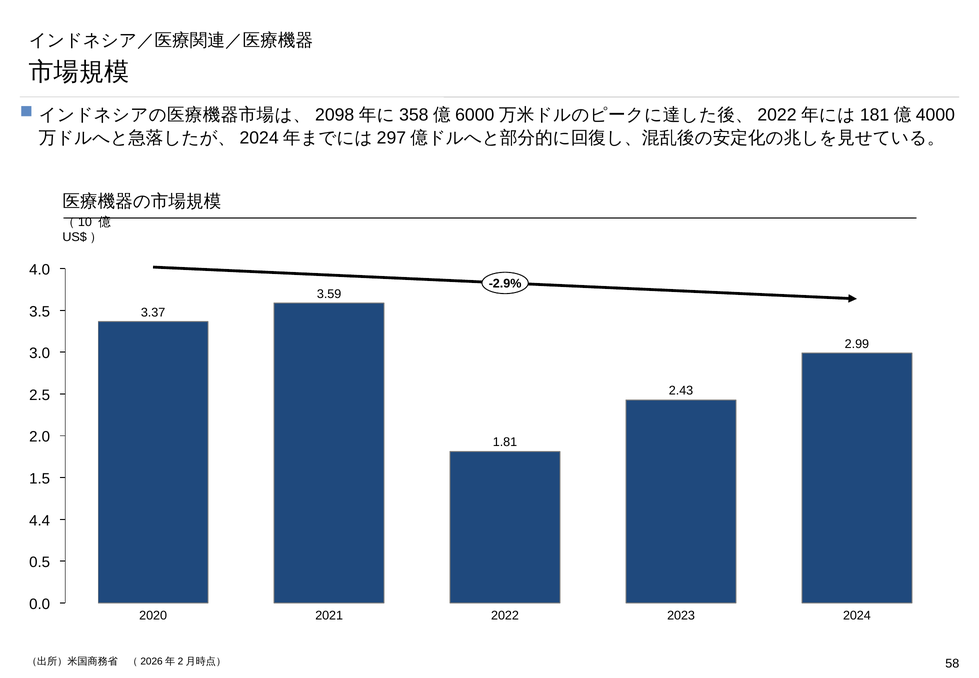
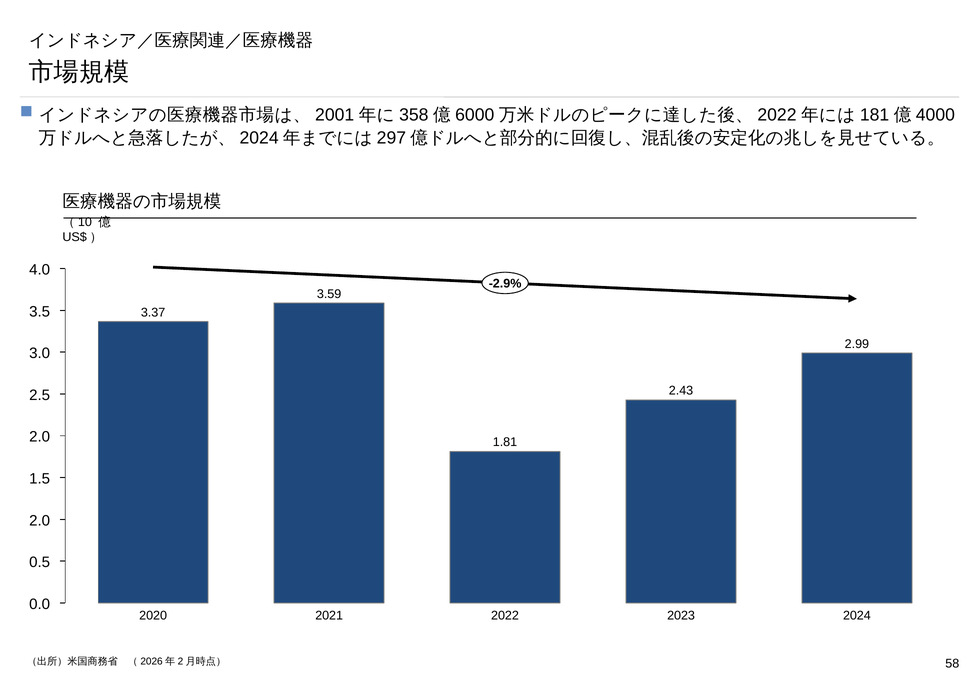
2098: 2098 -> 2001 (335, 115)
4.4: 4.4 -> 2.0 (40, 520)
